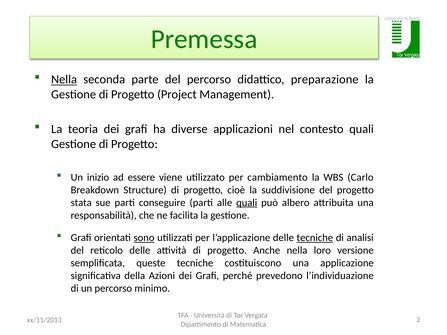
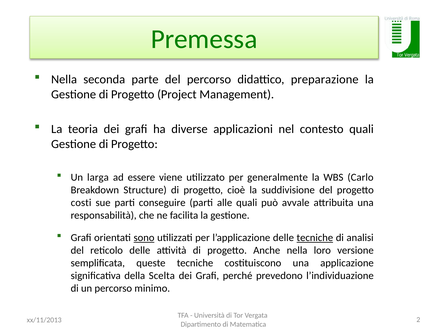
Nella underline: present -> none (64, 80)
inizio: inizio -> larga (98, 177)
cambiamento: cambiamento -> generalmente (278, 177)
stata: stata -> costi (81, 203)
quali underline: present -> none (247, 203)
albero: albero -> avvale (296, 203)
Azioni: Azioni -> Scelta (162, 276)
